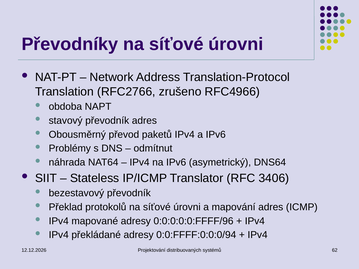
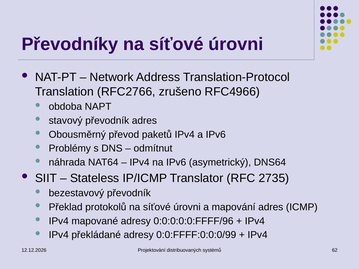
3406: 3406 -> 2735 (274, 178)
0:0:FFFF:0:0:0/94: 0:0:FFFF:0:0:0/94 -> 0:0:FFFF:0:0:0/99 (196, 235)
